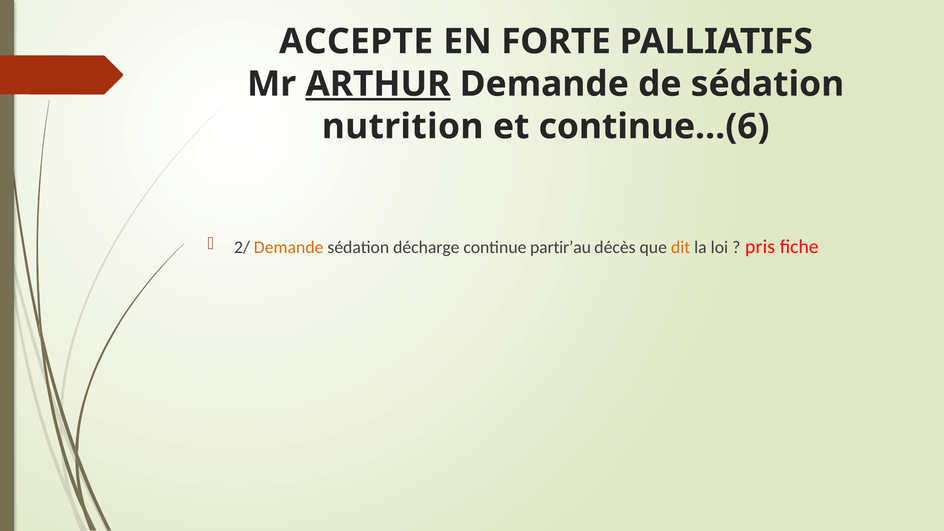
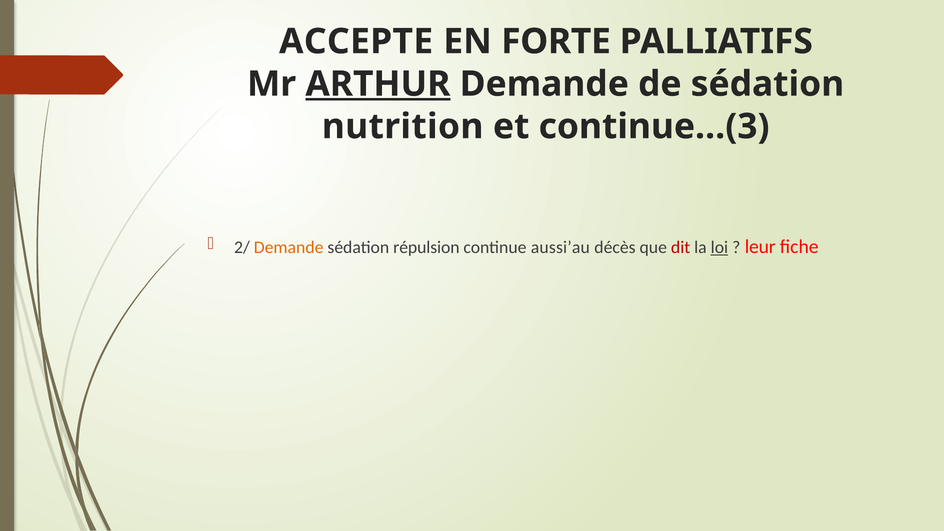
continue…(6: continue…(6 -> continue…(3 (654, 127)
décharge: décharge -> répulsion (426, 247)
partir’au: partir’au -> aussi’au (560, 247)
dit colour: orange -> red (681, 247)
loi underline: none -> present (719, 247)
pris: pris -> leur (760, 247)
